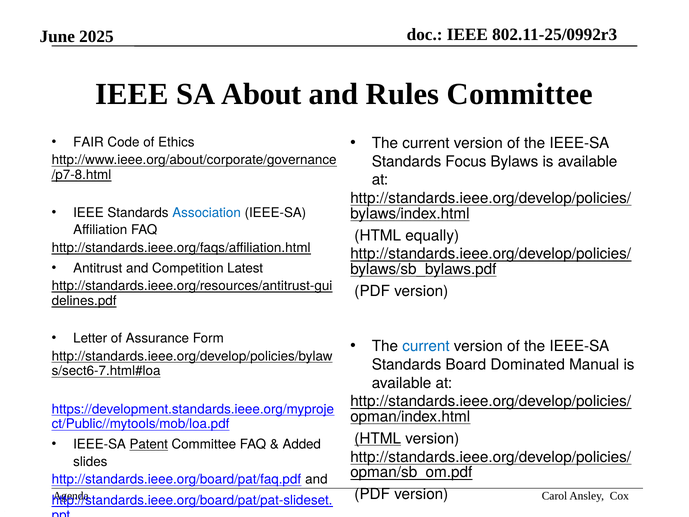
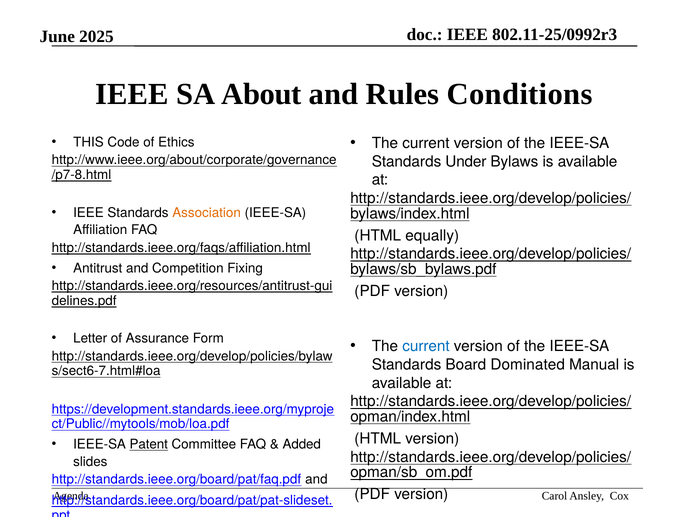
Rules Committee: Committee -> Conditions (520, 94)
FAIR: FAIR -> THIS (88, 142)
Focus: Focus -> Under (466, 161)
Association colour: blue -> orange (207, 213)
Latest: Latest -> Fixing (245, 268)
HTML underline: present -> none (378, 438)
